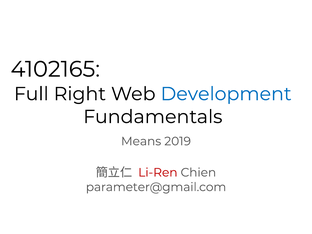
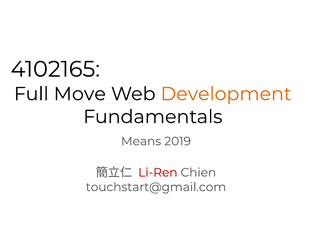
Right: Right -> Move (80, 94)
Development colour: blue -> orange (226, 94)
parameter@gmail.com: parameter@gmail.com -> touchstart@gmail.com (156, 187)
